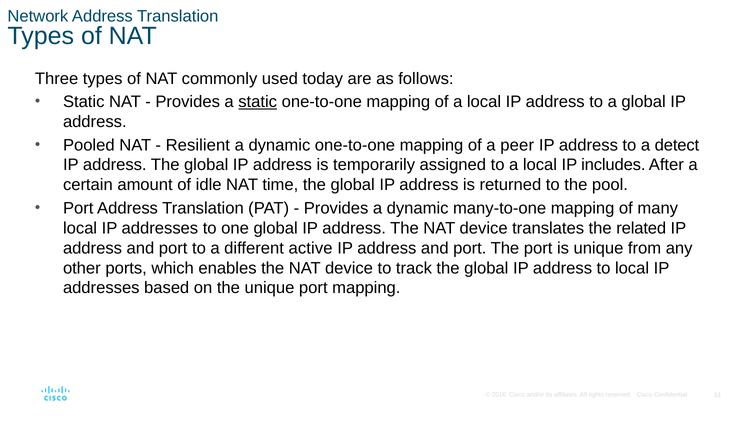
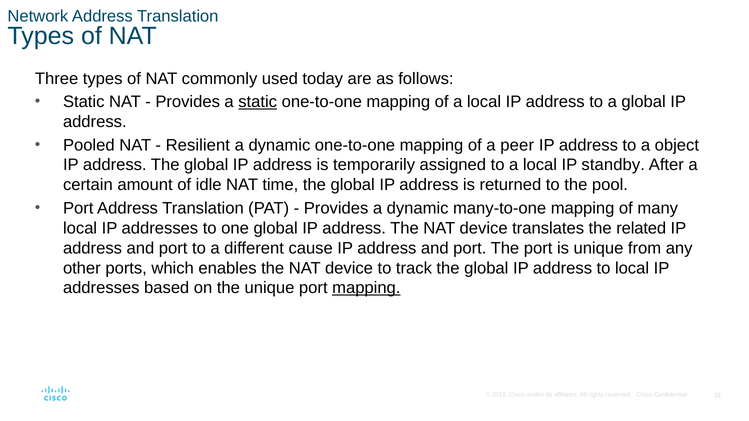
detect: detect -> object (677, 145)
includes: includes -> standby (613, 165)
active: active -> cause (311, 248)
mapping underline: none -> present (366, 288)
